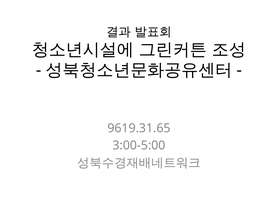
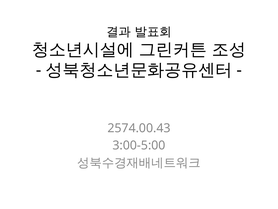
9619.31.65: 9619.31.65 -> 2574.00.43 (139, 128)
